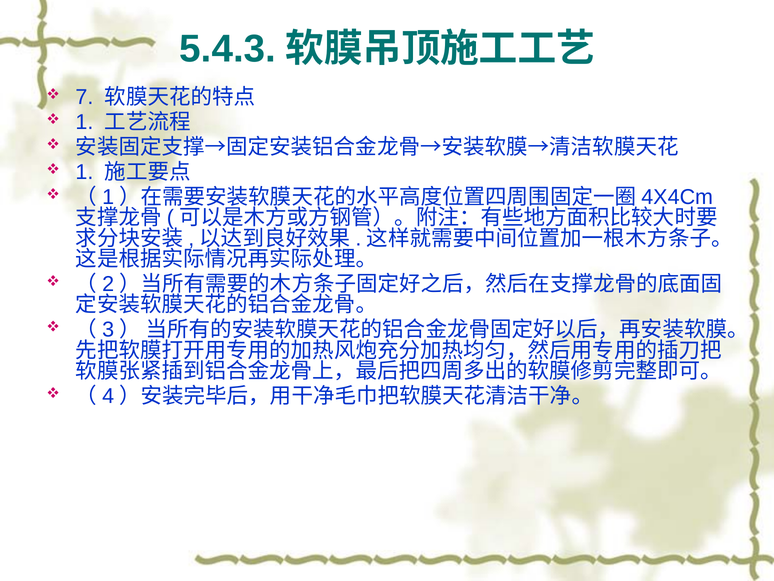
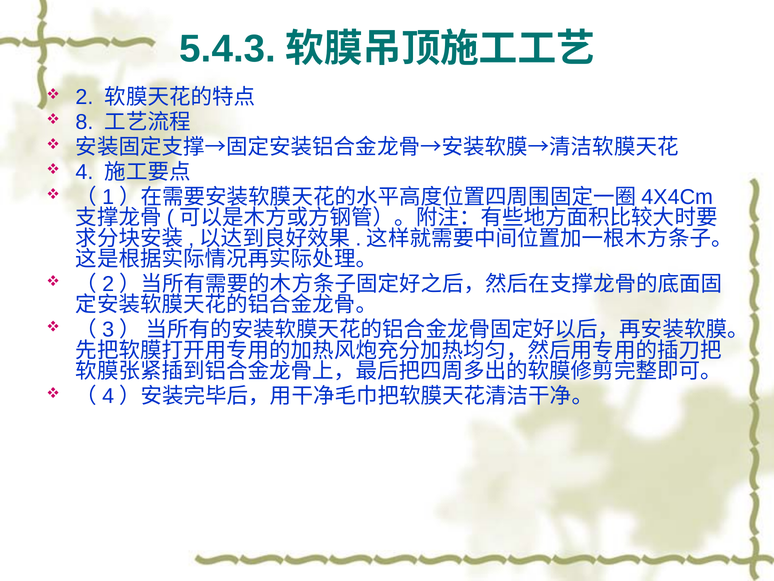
7: 7 -> 2 (84, 97)
1: 1 -> 8 (84, 122)
1: 1 -> 4 (84, 172)
